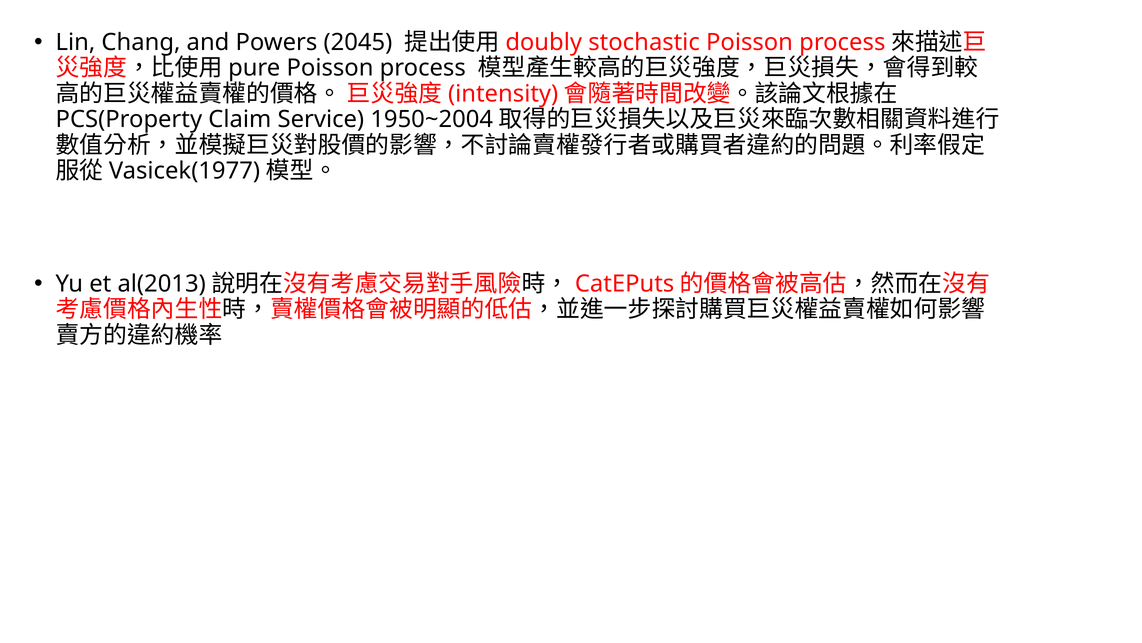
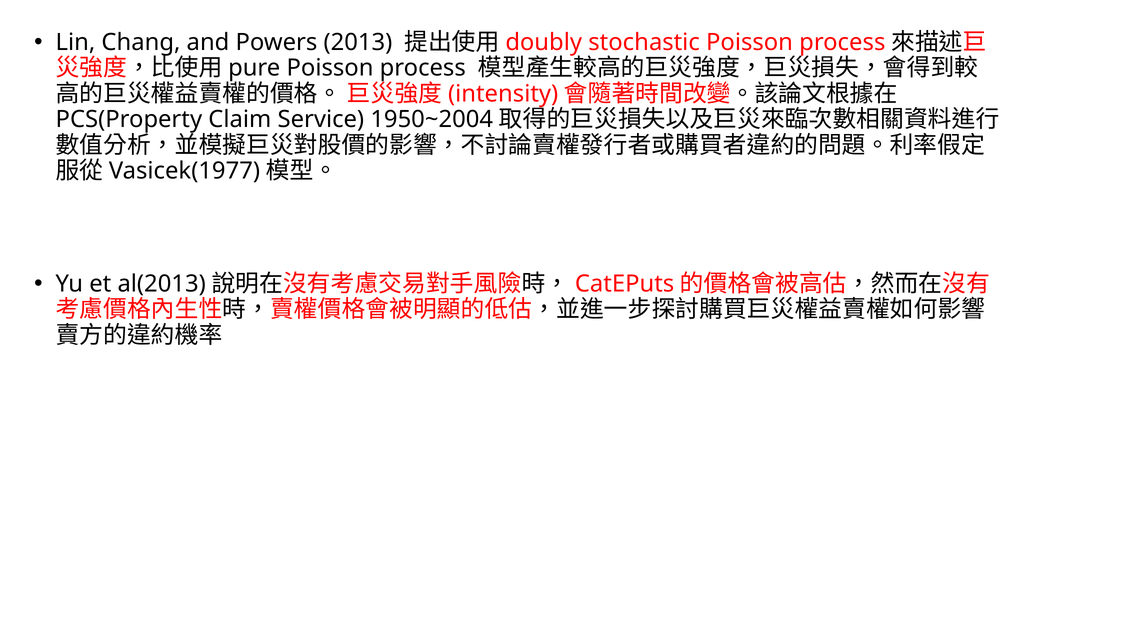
2045: 2045 -> 2013 (358, 42)
